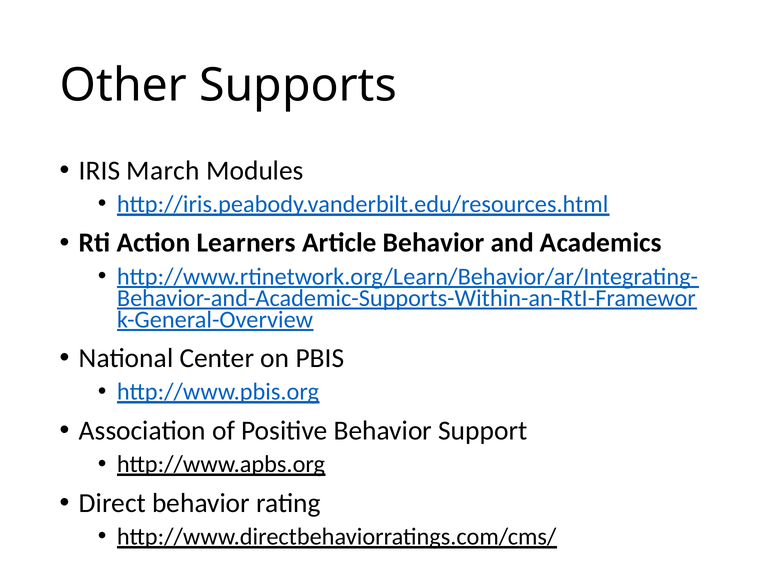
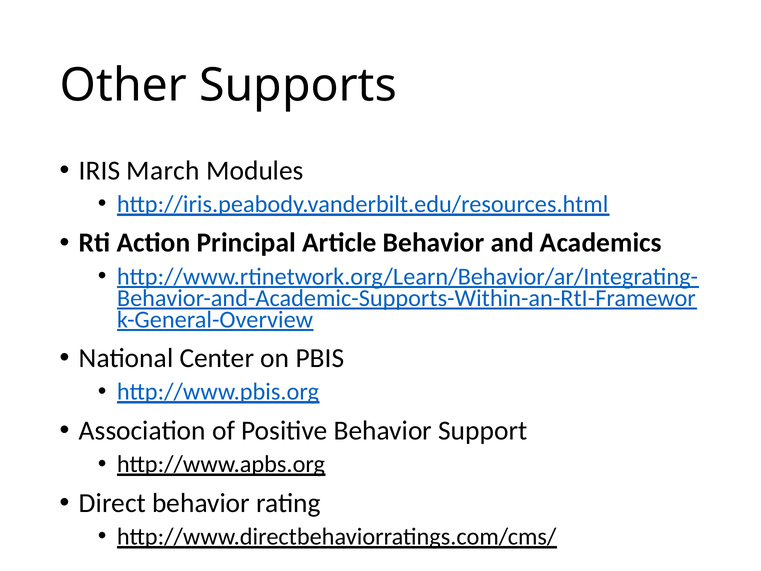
Learners: Learners -> Principal (246, 243)
